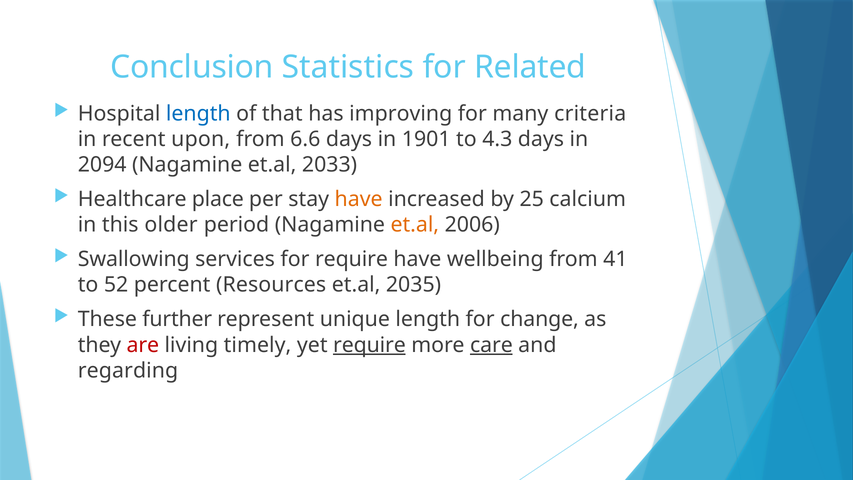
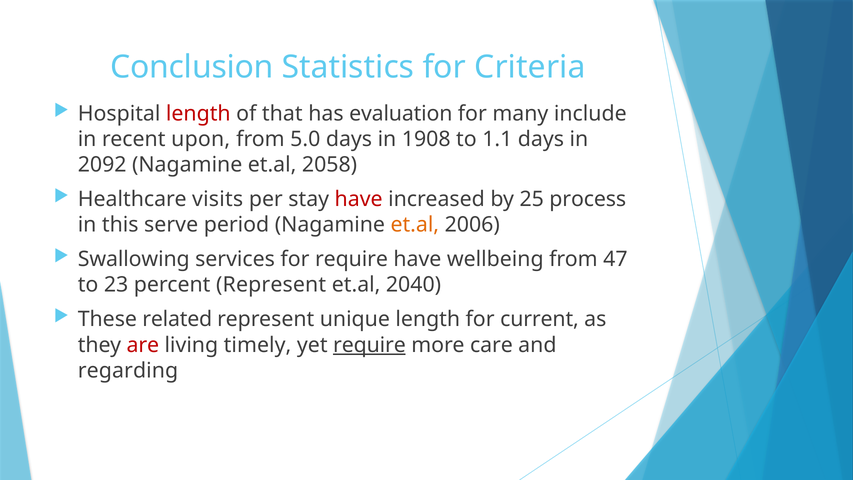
Related: Related -> Criteria (530, 67)
length colour: blue -> red (198, 113)
improving: improving -> evaluation (401, 113)
criteria: criteria -> include (590, 113)
6.6: 6.6 -> 5.0 (305, 139)
1901: 1901 -> 1908 (426, 139)
4.3: 4.3 -> 1.1 (497, 139)
2094: 2094 -> 2092 (102, 165)
2033: 2033 -> 2058 (330, 165)
place: place -> visits (218, 199)
have colour: orange -> red (359, 199)
calcium: calcium -> process (588, 199)
older: older -> serve (171, 225)
41: 41 -> 47 (615, 259)
52: 52 -> 23 (116, 285)
percent Resources: Resources -> Represent (271, 285)
2035: 2035 -> 2040 (414, 285)
further: further -> related (177, 319)
change: change -> current (539, 319)
care underline: present -> none (491, 345)
